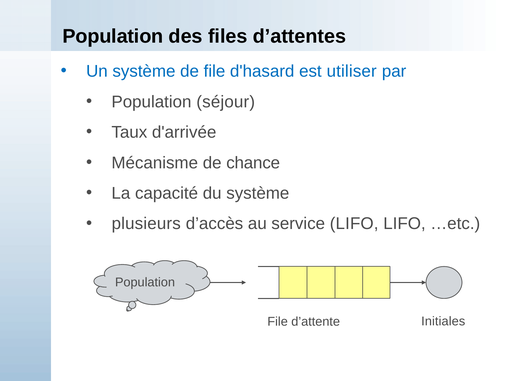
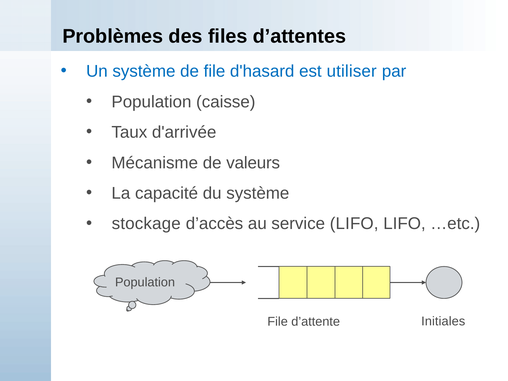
Population: Population -> Problèmes (113, 36)
séjour: séjour -> caisse (226, 102)
chance: chance -> valeurs (253, 163)
plusieurs: plusieurs -> stockage (146, 224)
